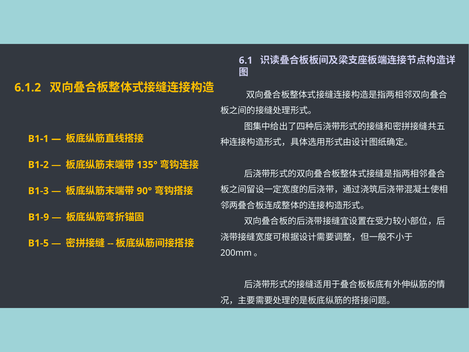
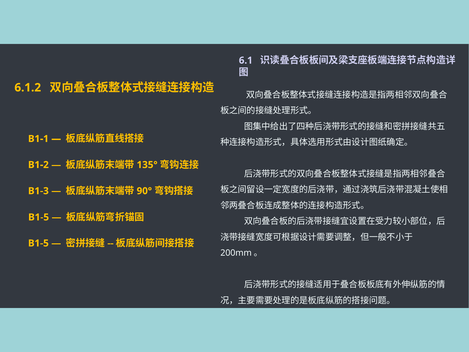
B1-9: B1-9 -> B1-5 (39, 217)
